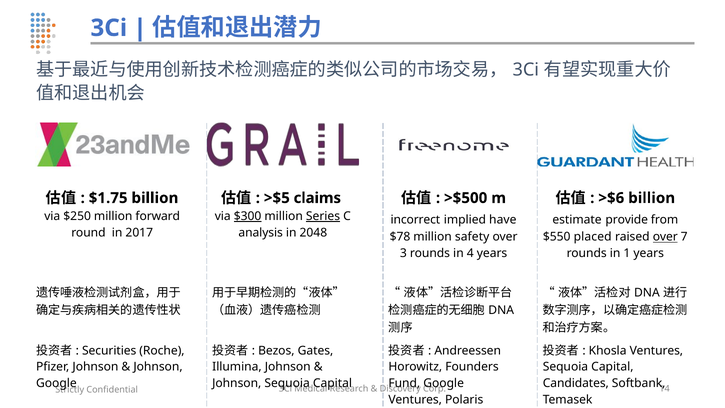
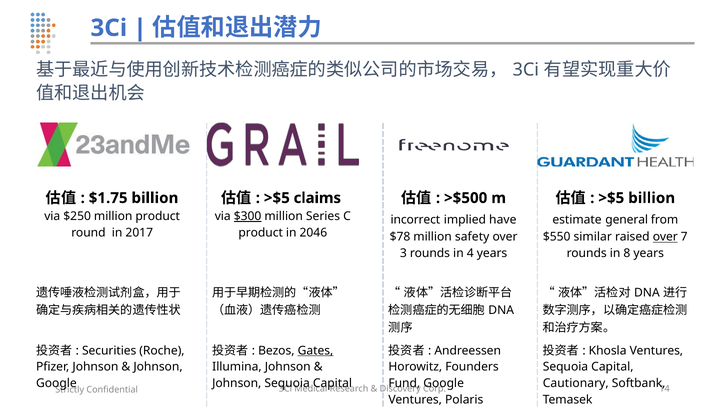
>$6: >$6 -> >$5 (611, 198)
million forward: forward -> product (158, 216)
Series underline: present -> none (323, 216)
provide: provide -> general (627, 220)
analysis: analysis -> product (261, 233)
2048: 2048 -> 2046 (313, 233)
placed: placed -> similar (593, 237)
1: 1 -> 8 (627, 253)
Gates underline: none -> present (315, 350)
Candidates: Candidates -> Cautionary (576, 383)
